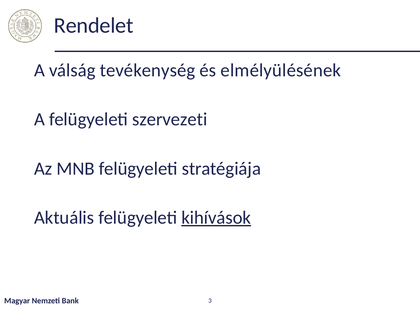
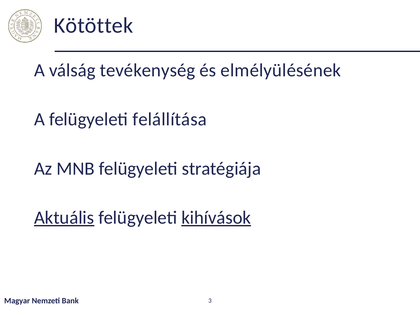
Rendelet: Rendelet -> Kötöttek (94, 26)
szervezeti: szervezeti -> felállítása (170, 119)
Aktuális underline: none -> present (64, 218)
